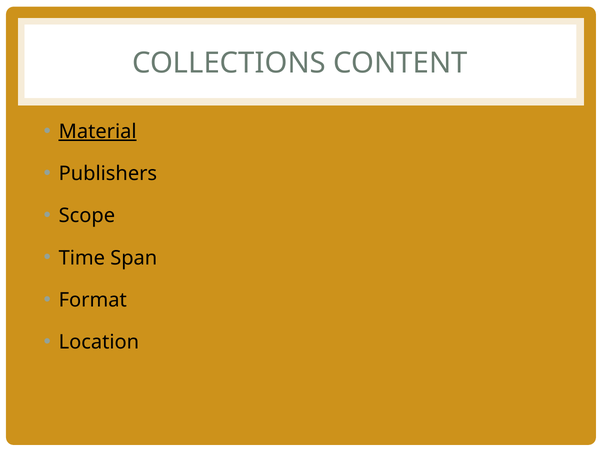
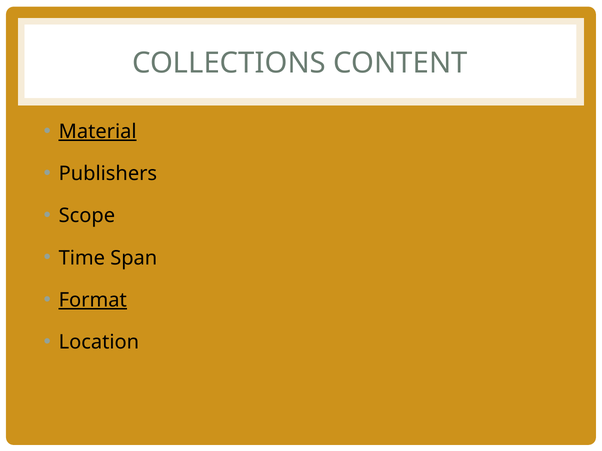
Format underline: none -> present (93, 300)
